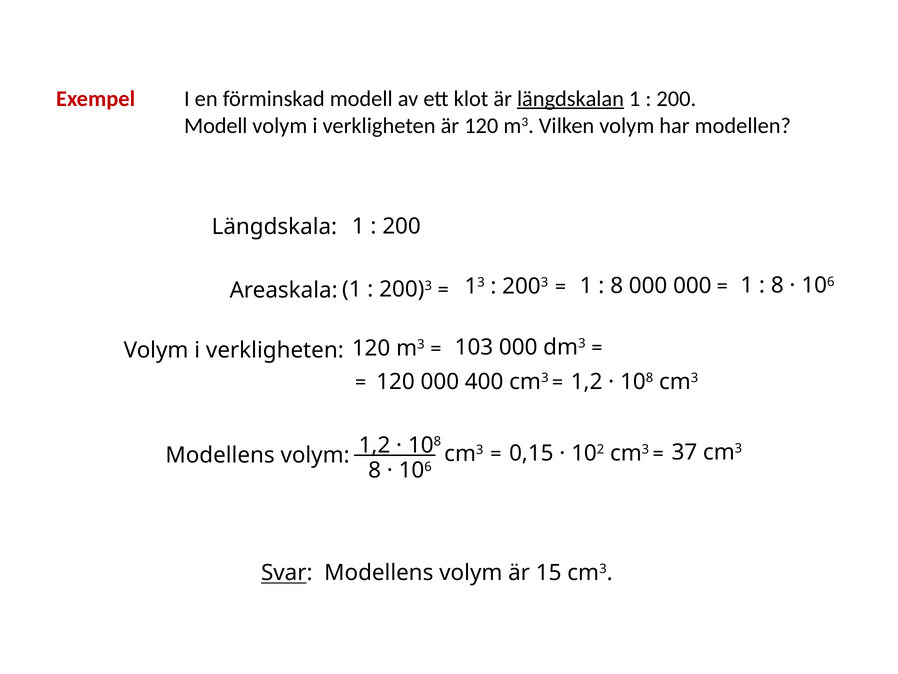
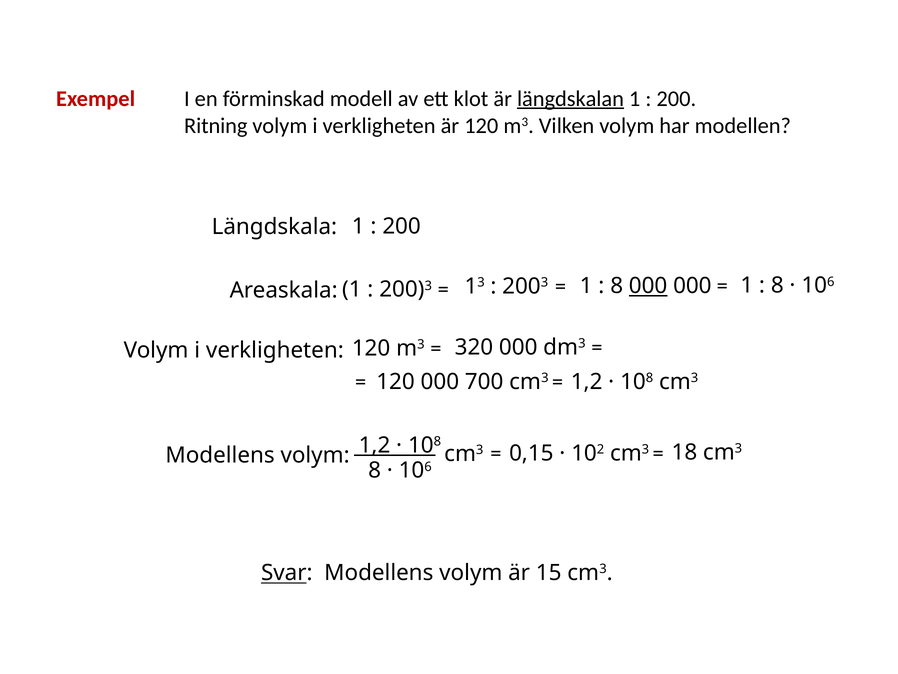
Modell: Modell -> Ritning (216, 126)
000 underline: none -> present (648, 286)
103: 103 -> 320 (474, 347)
400: 400 -> 700 (484, 382)
37: 37 -> 18 (684, 452)
